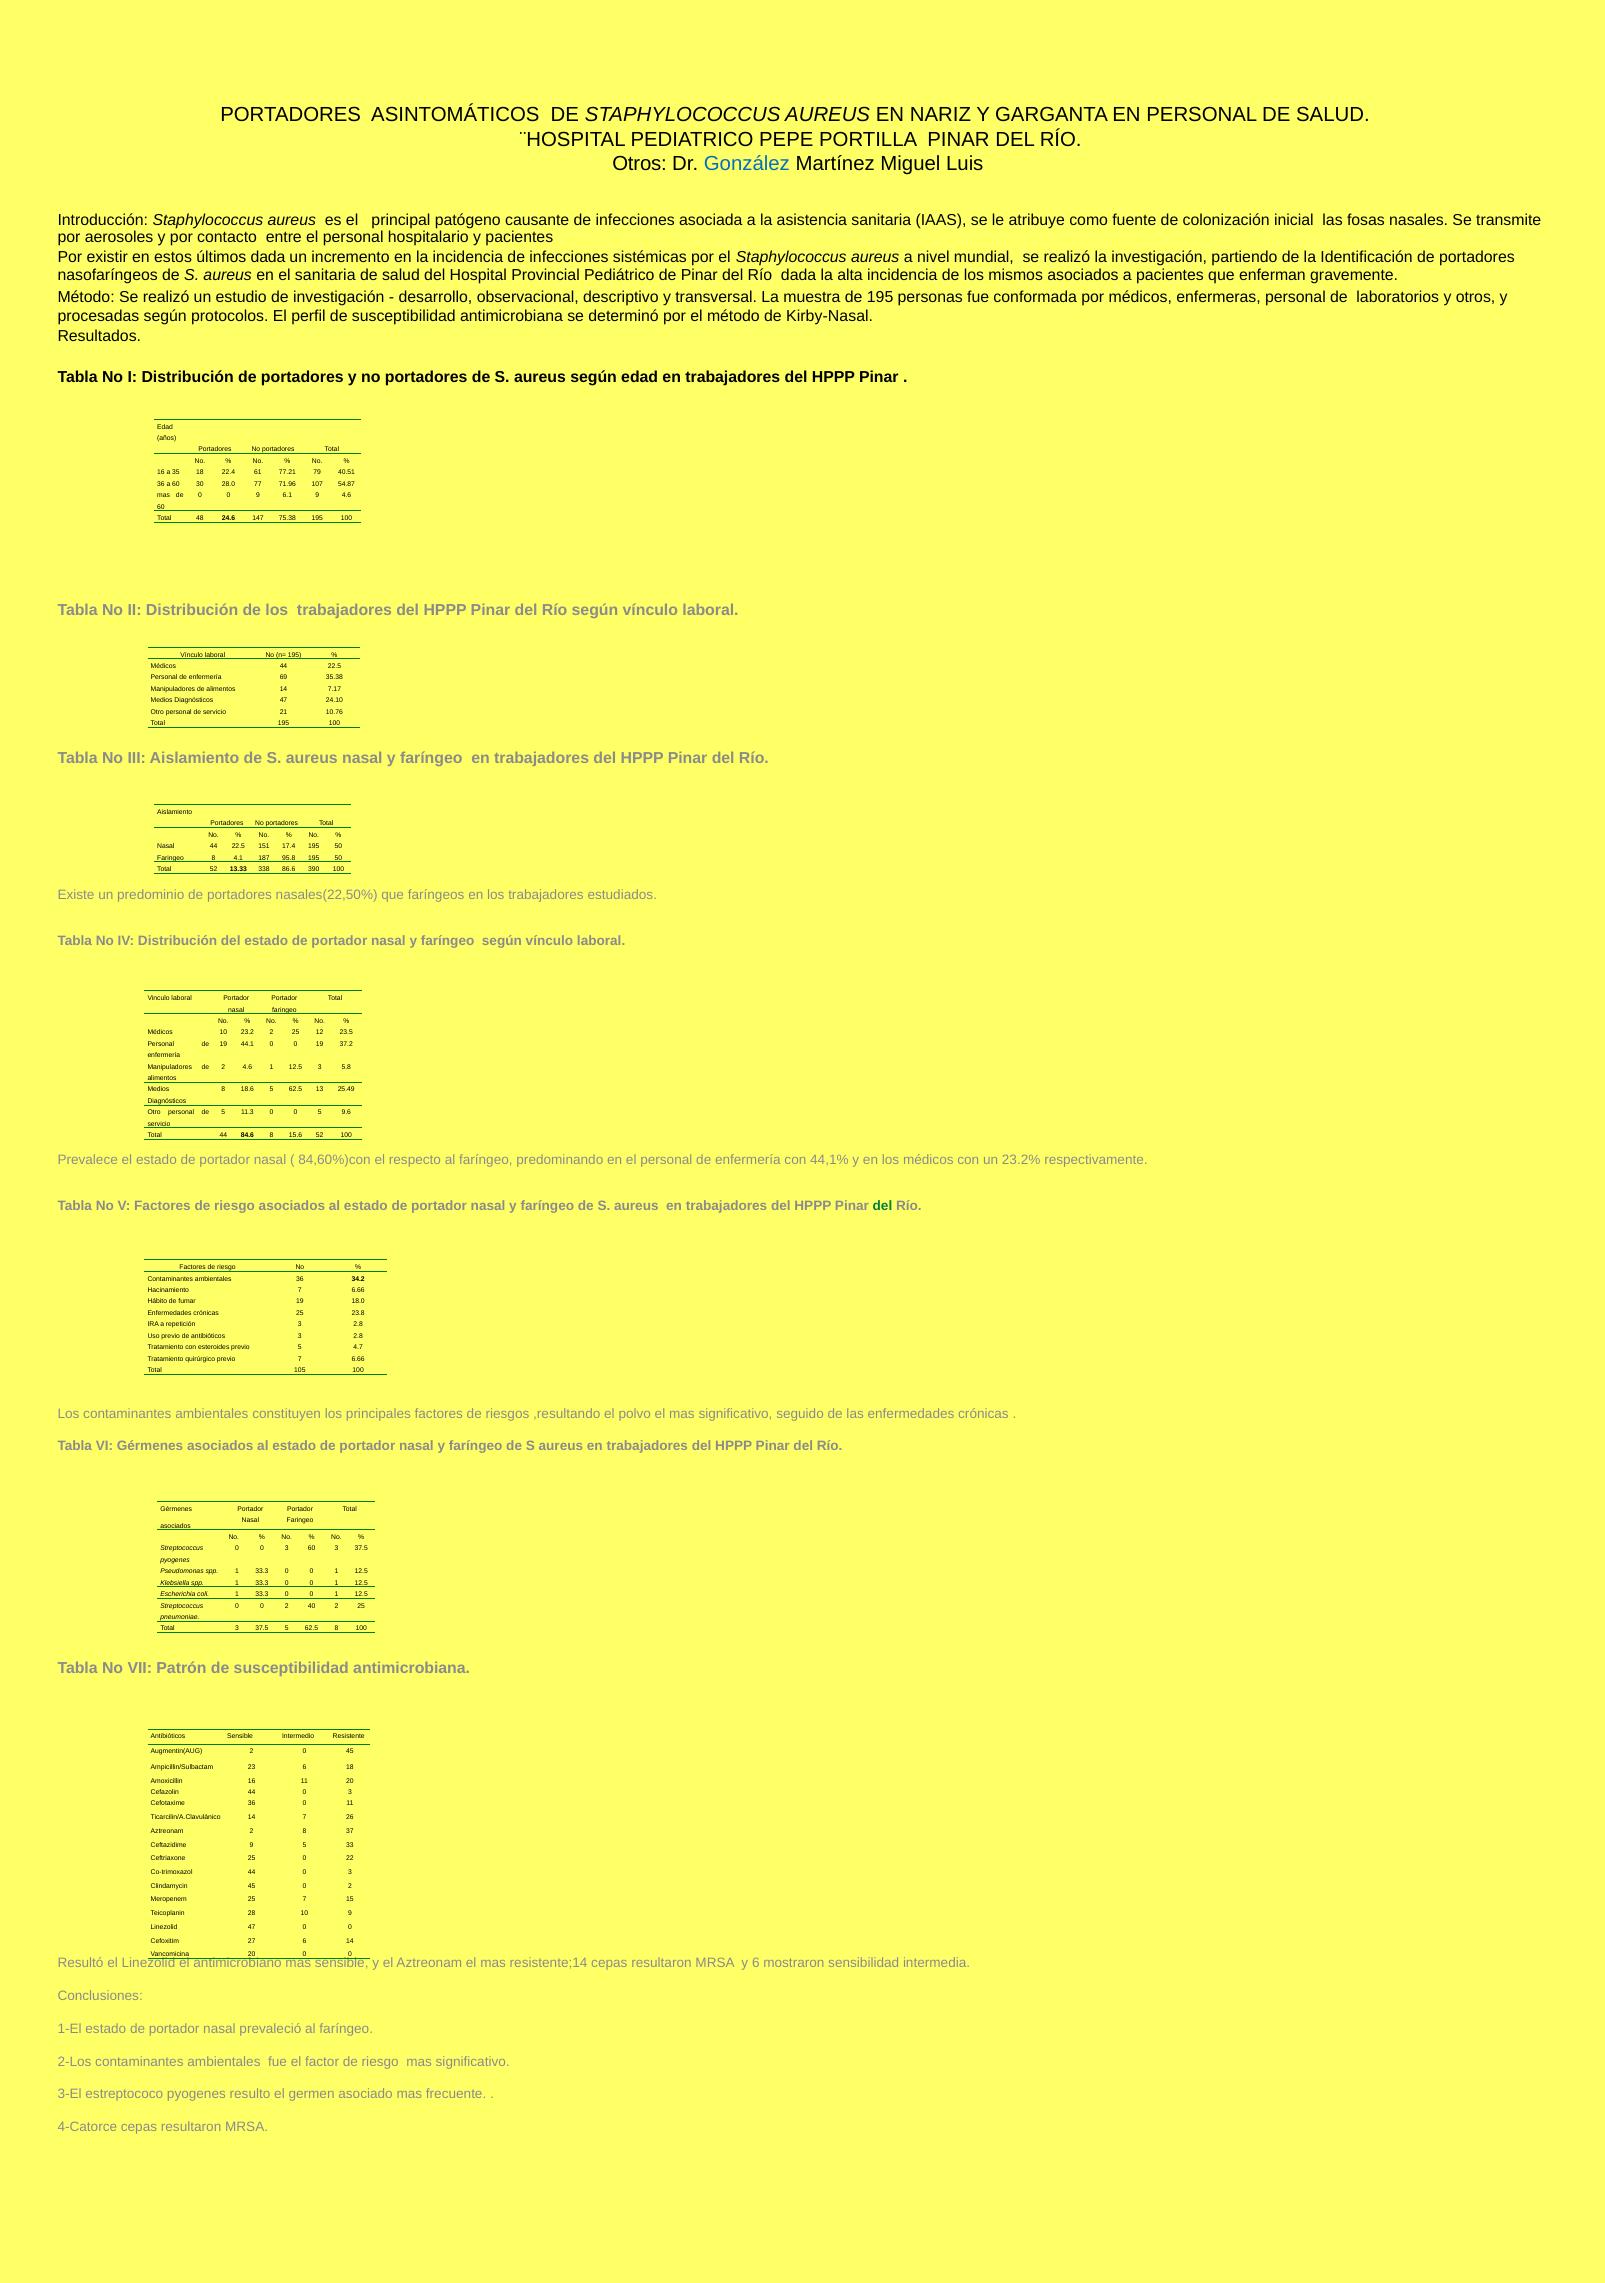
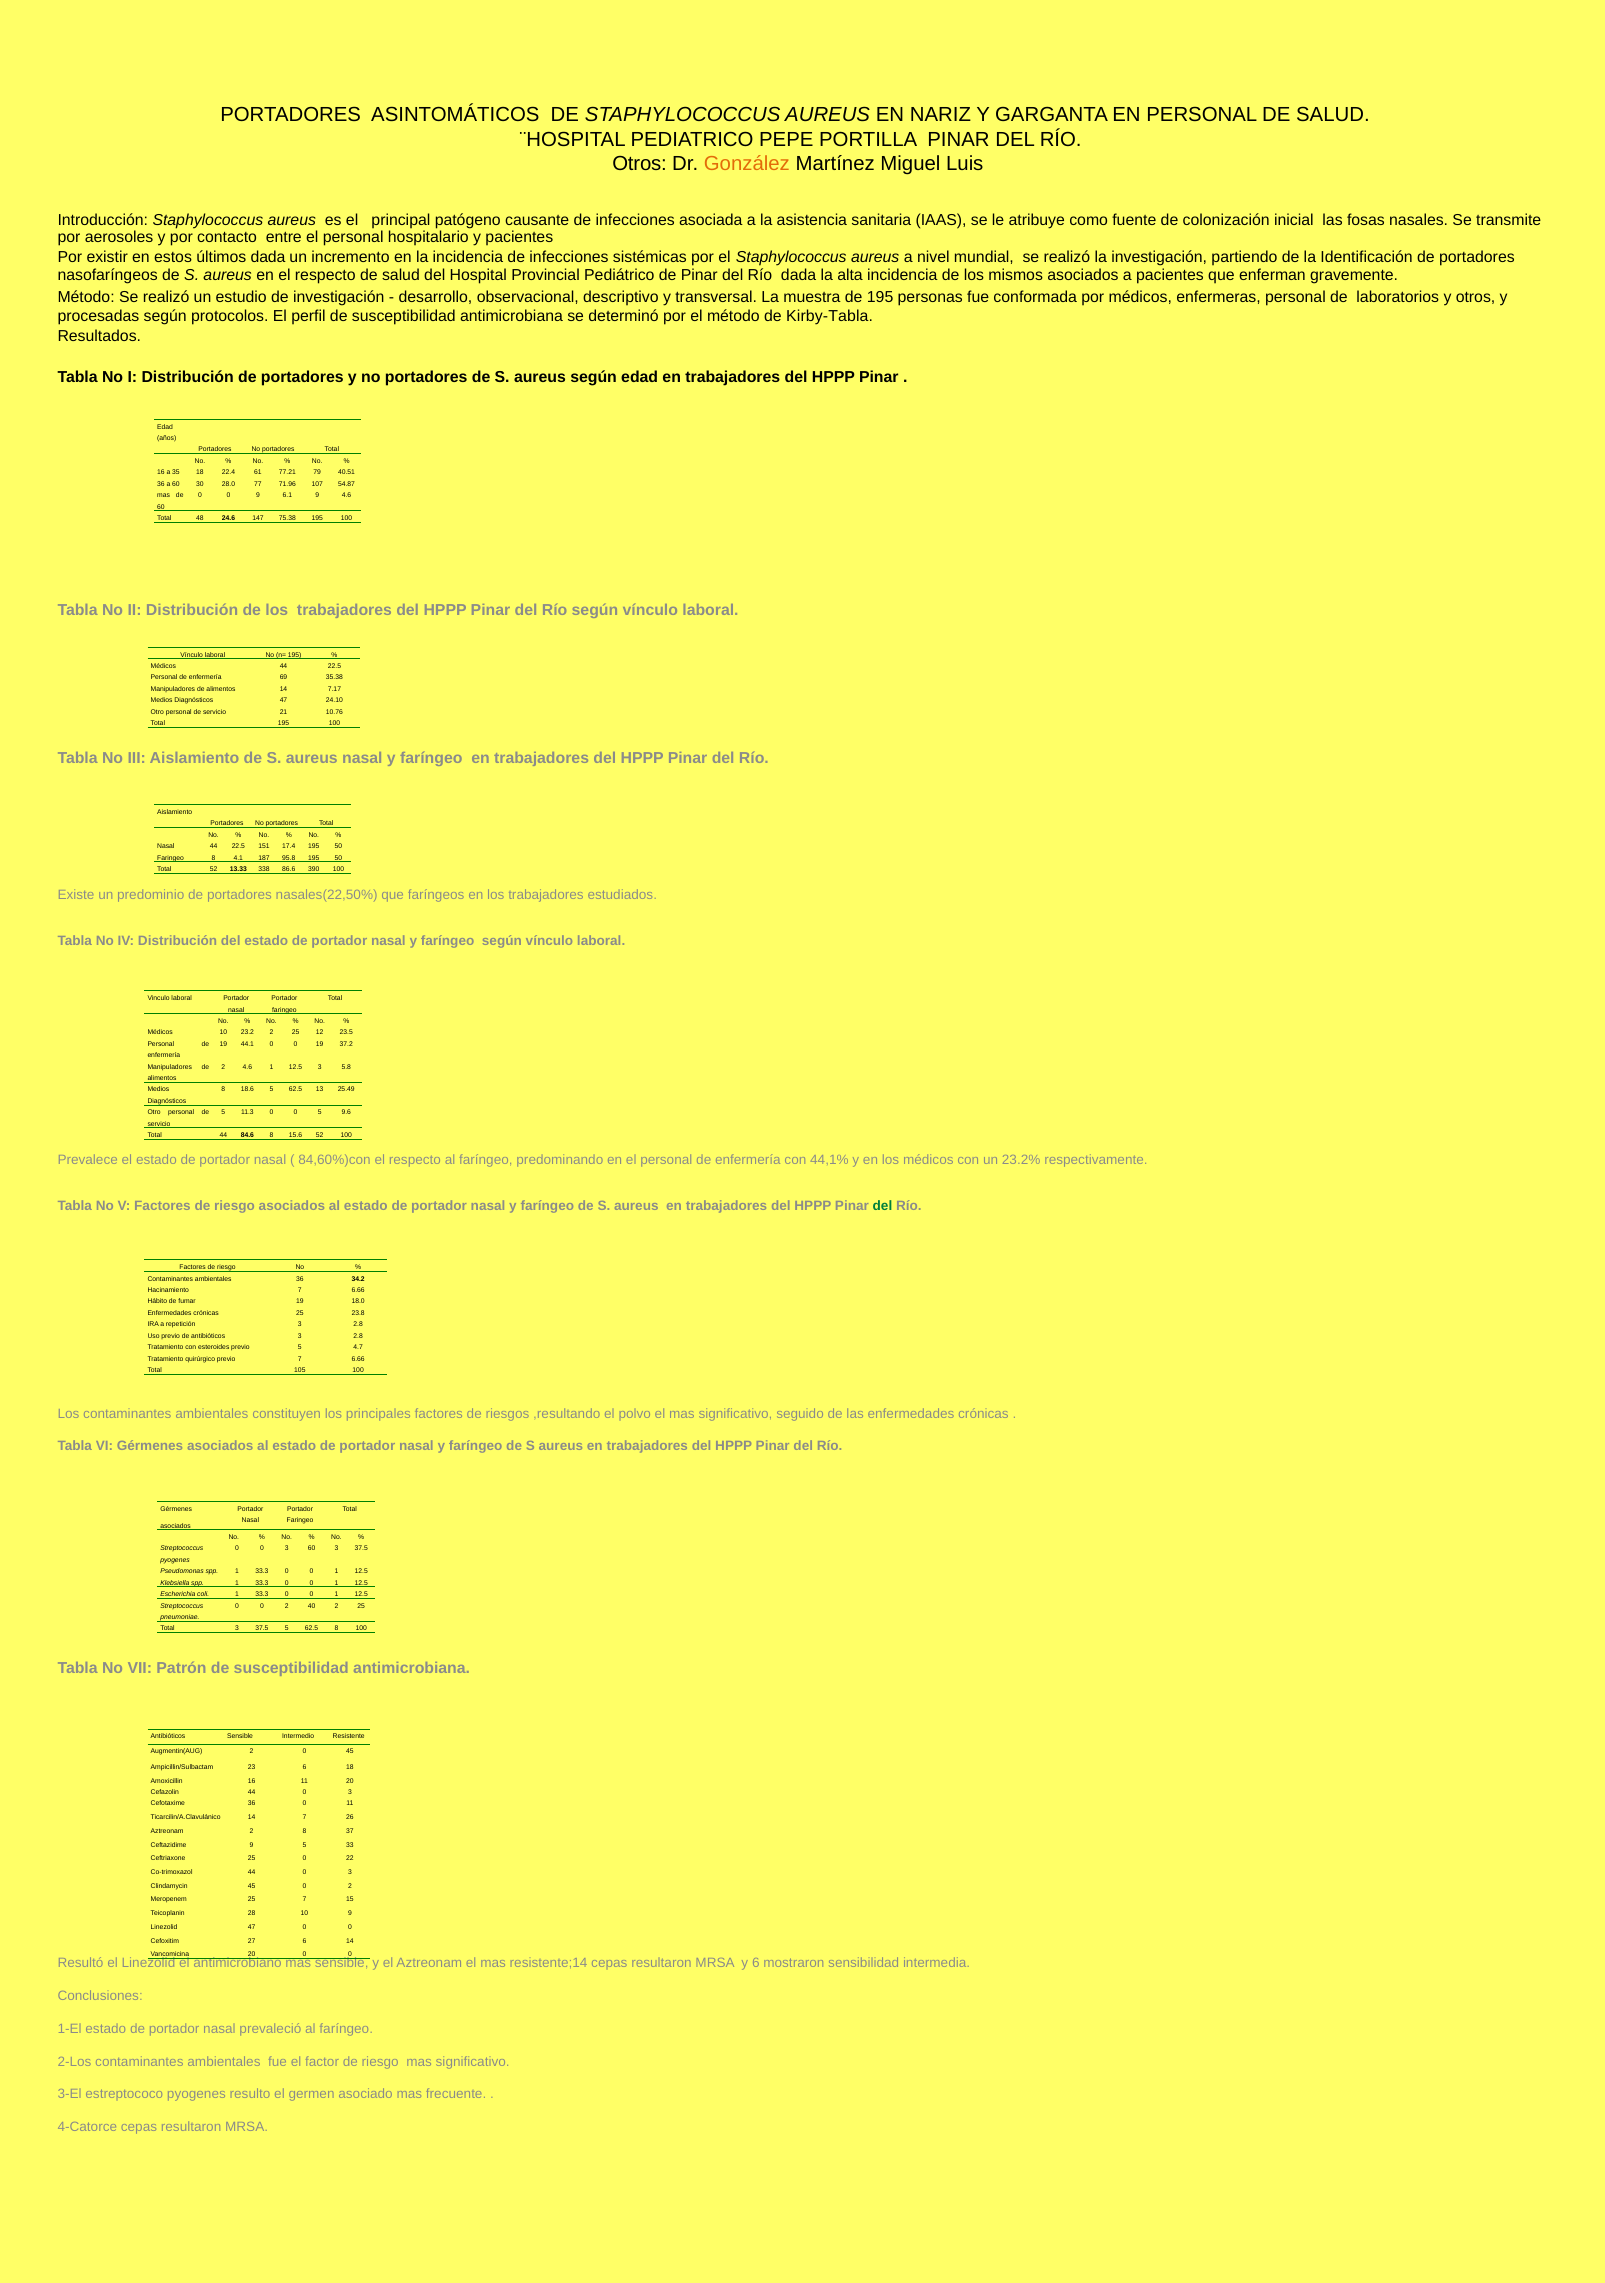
González colour: blue -> orange (747, 164)
en el sanitaria: sanitaria -> respecto (325, 275)
Kirby-Nasal: Kirby-Nasal -> Kirby-Tabla (830, 316)
